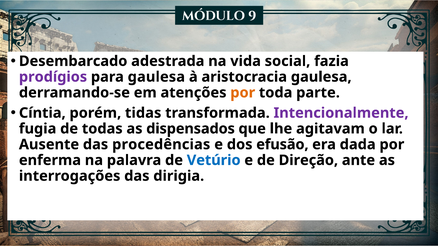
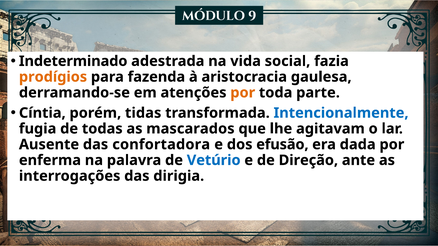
Desembarcado: Desembarcado -> Indeterminado (73, 61)
prodígios colour: purple -> orange (53, 77)
para gaulesa: gaulesa -> fazenda (156, 77)
Intencionalmente colour: purple -> blue (341, 113)
dispensados: dispensados -> mascarados (190, 129)
procedências: procedências -> confortadora (161, 145)
